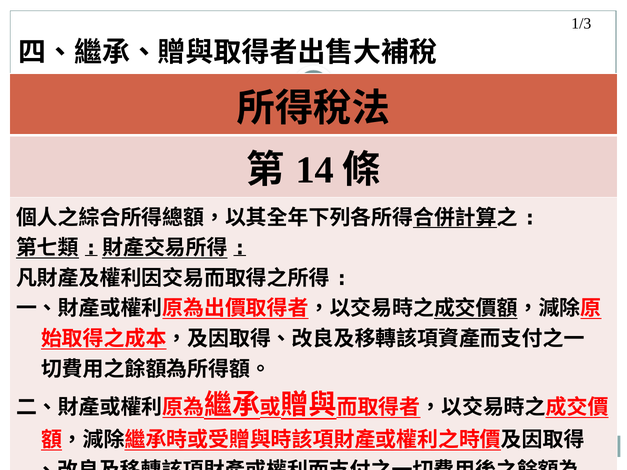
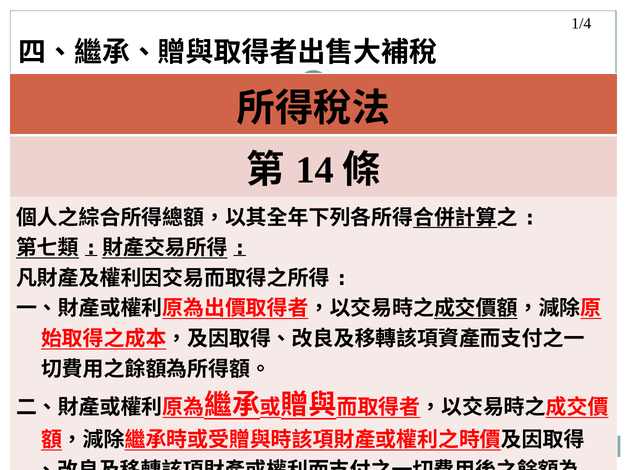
1/3: 1/3 -> 1/4 (581, 23)
